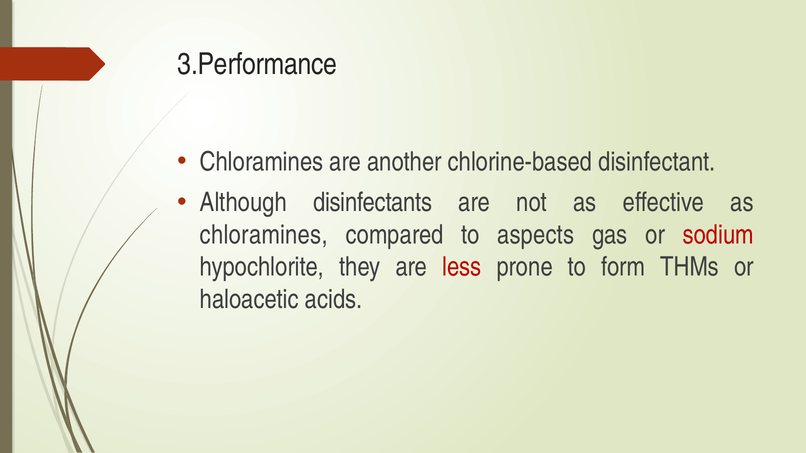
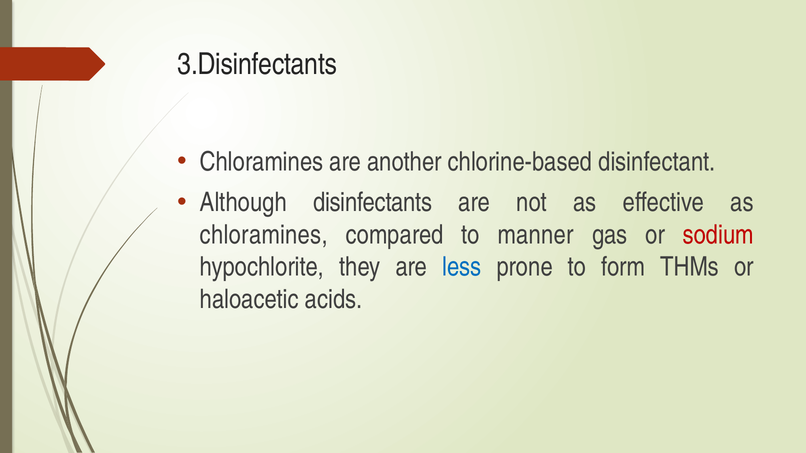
3.Performance: 3.Performance -> 3.Disinfectants (257, 65)
aspects: aspects -> manner (536, 235)
less colour: red -> blue (462, 267)
